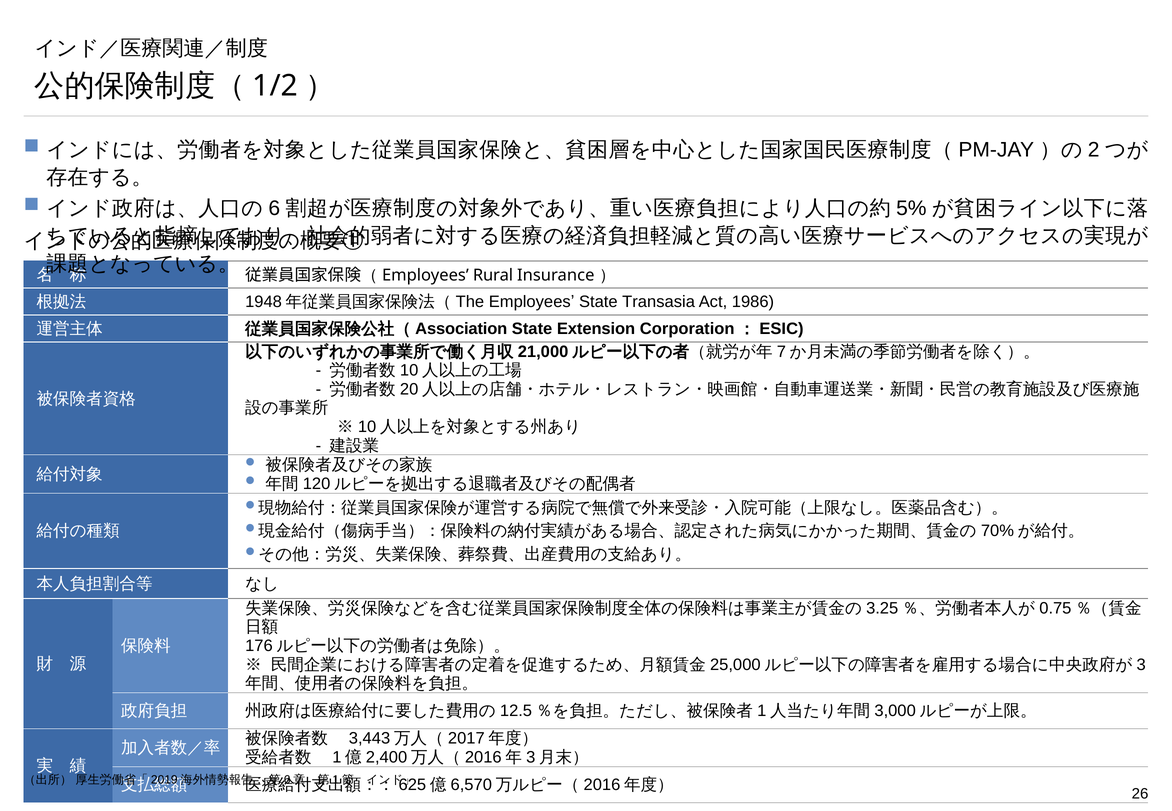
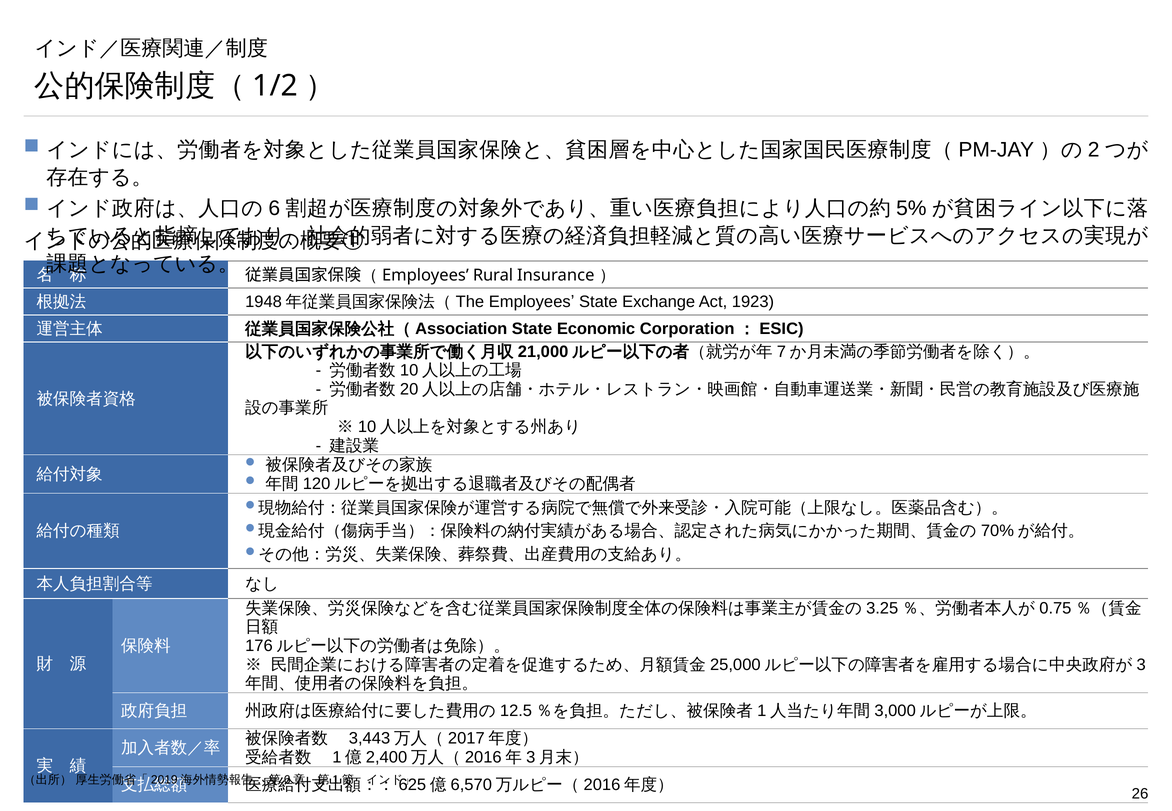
Transasia: Transasia -> Exchange (659, 302)
1986: 1986 -> 1923 (753, 302)
Extension: Extension -> Economic (596, 329)
